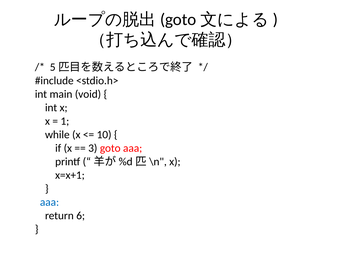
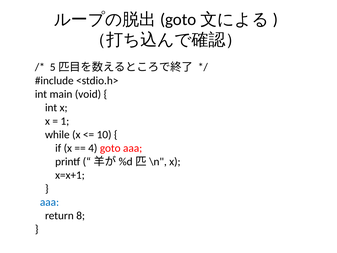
3: 3 -> 4 (93, 148)
6: 6 -> 8 (81, 215)
